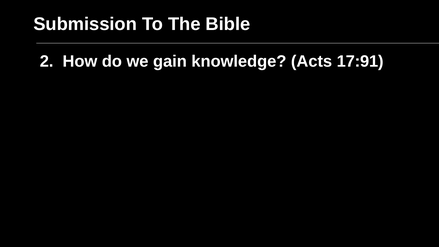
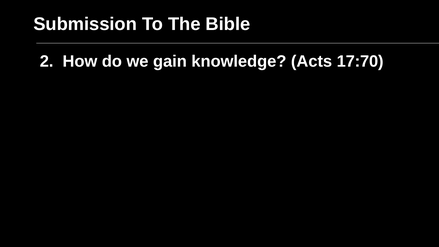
17:91: 17:91 -> 17:70 (360, 61)
